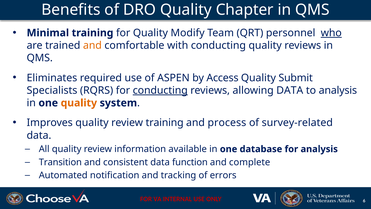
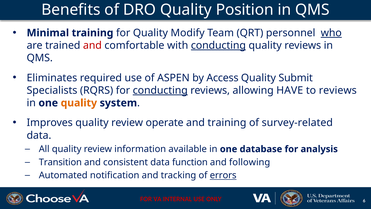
Chapter: Chapter -> Position (245, 10)
and colour: orange -> red (92, 45)
conducting underline: none -> present (218, 45)
allowing DATA: DATA -> HAVE (290, 90)
to analysis: analysis -> reviews (338, 90)
review training: training -> operate (165, 123)
and process: process -> training (227, 123)
complete: complete -> following (250, 162)
errors underline: none -> present (223, 175)
